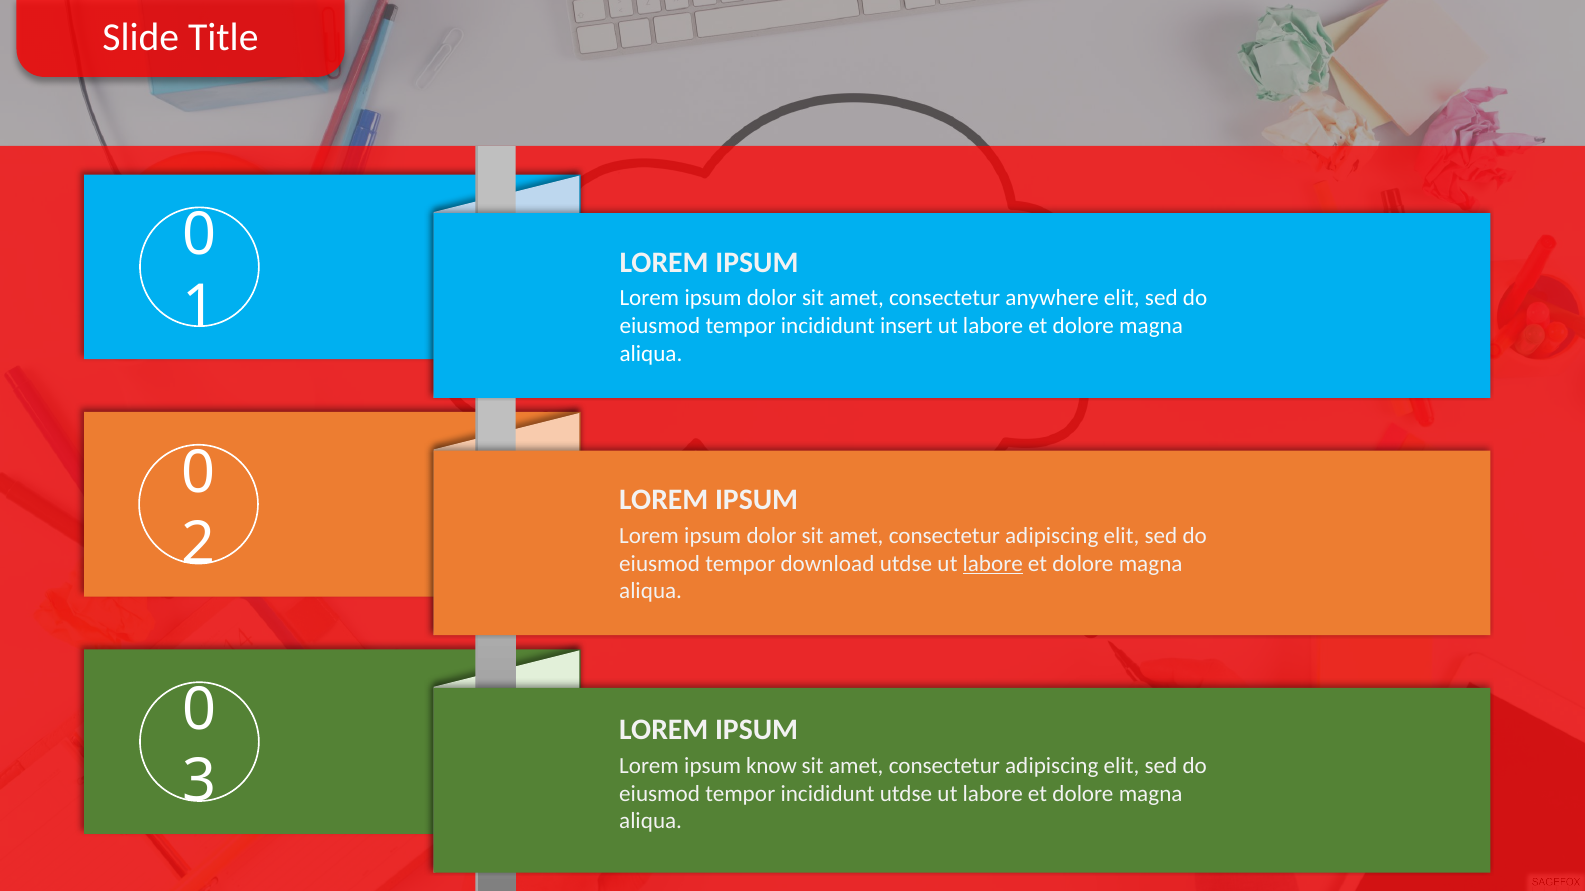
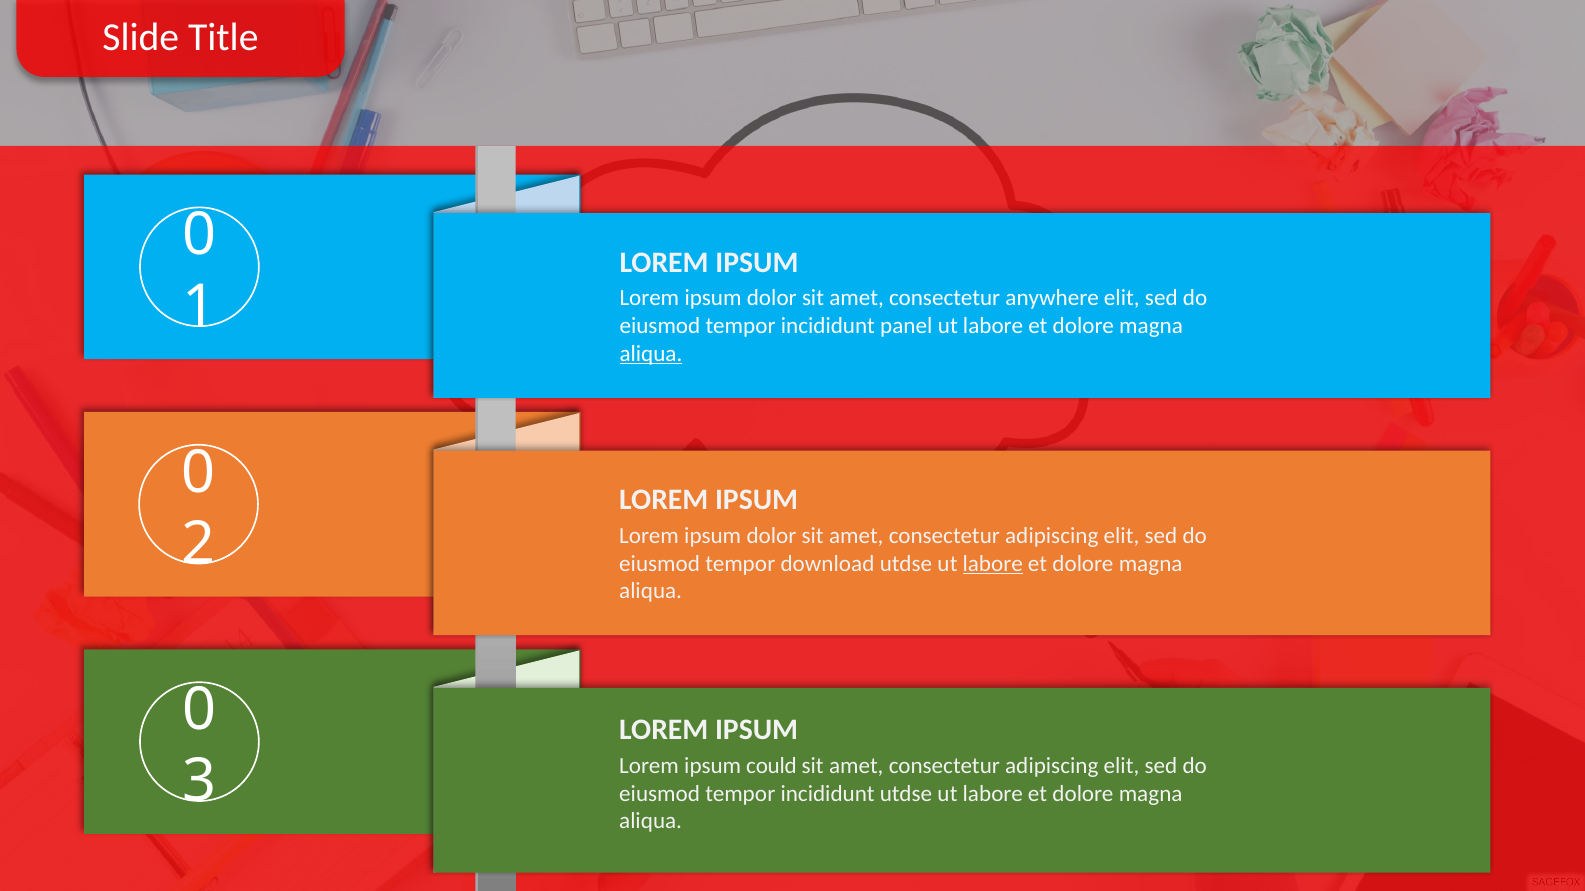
insert: insert -> panel (906, 326)
aliqua underline: none -> present (651, 354)
know: know -> could (772, 766)
